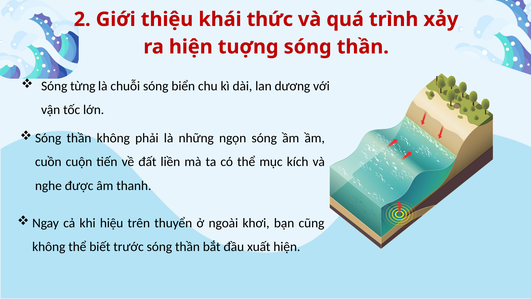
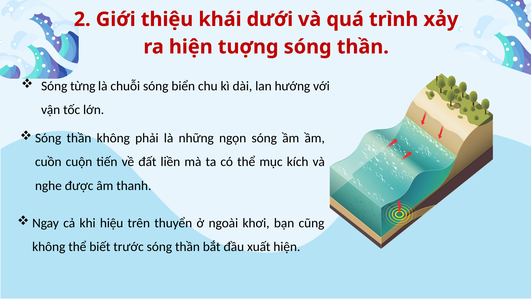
thức: thức -> dưới (270, 19)
dương: dương -> hướng (292, 86)
